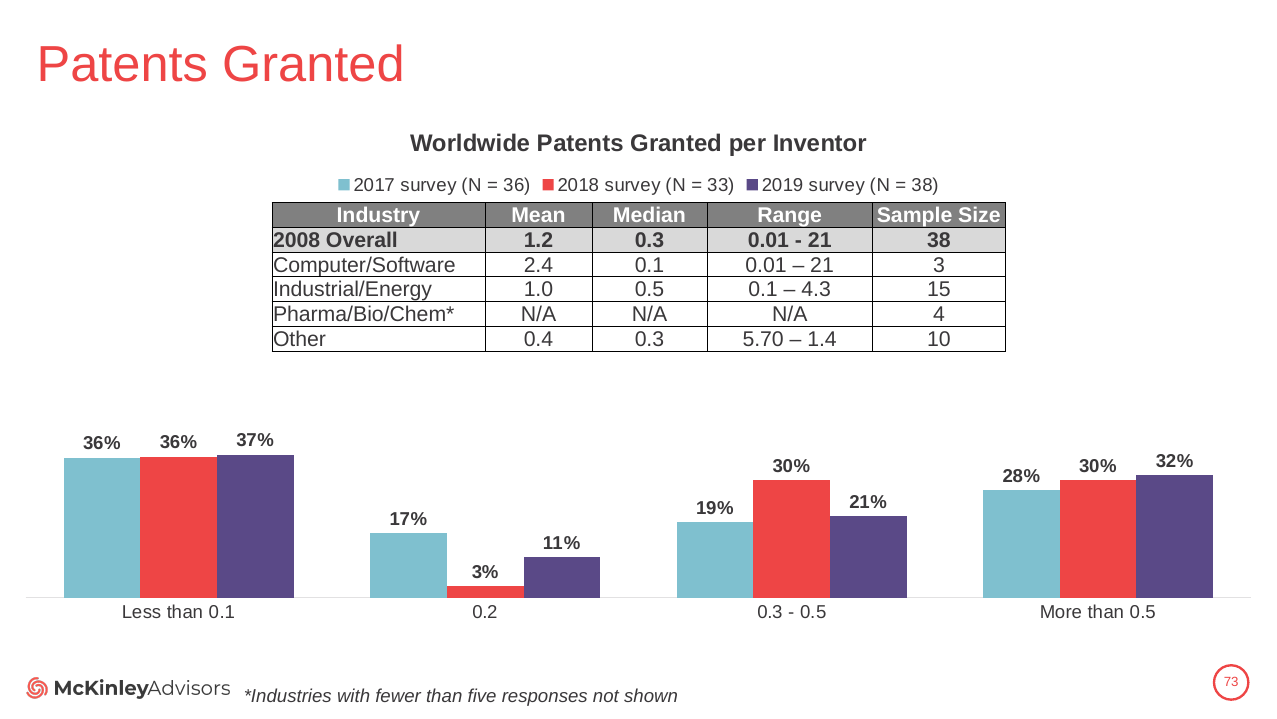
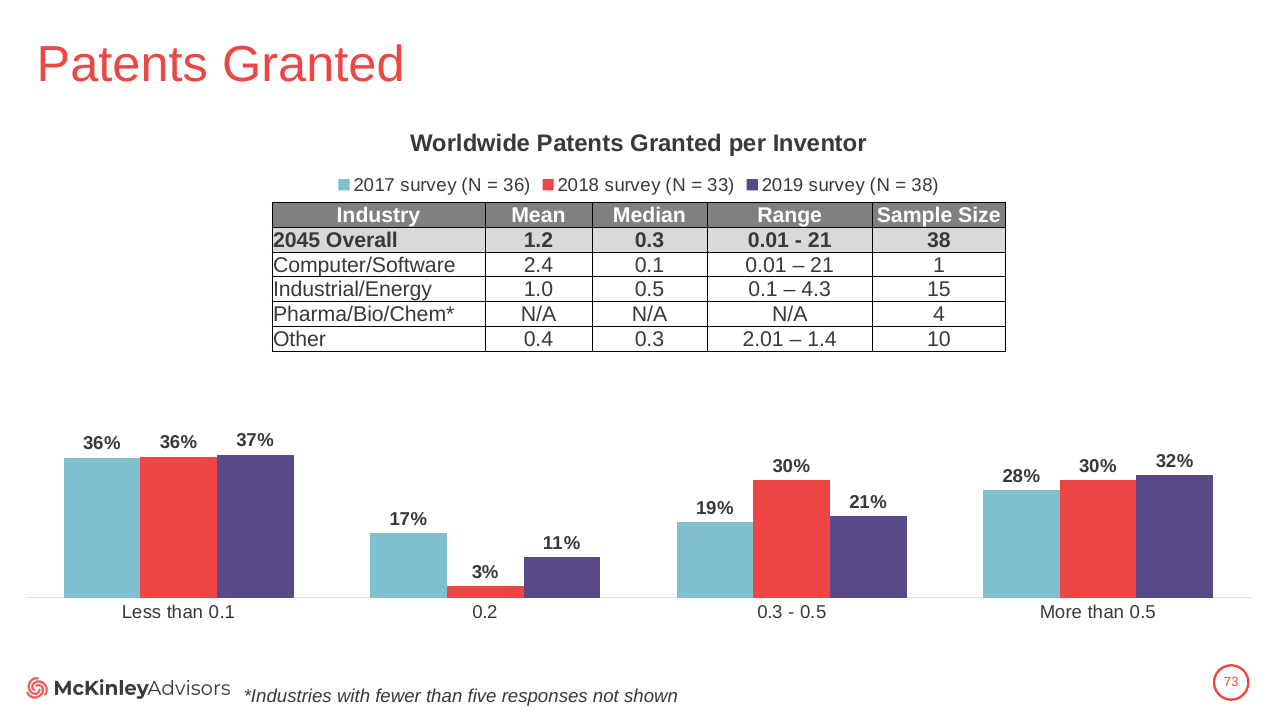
2008: 2008 -> 2045 (297, 240)
3: 3 -> 1 (939, 265)
5.70: 5.70 -> 2.01 (763, 339)
